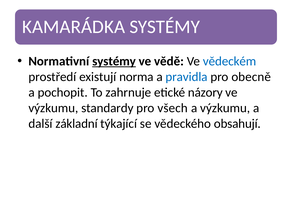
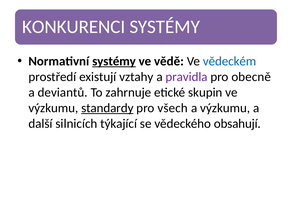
KAMARÁDKA: KAMARÁDKA -> KONKURENCI (74, 27)
norma: norma -> vztahy (136, 77)
pravidla colour: blue -> purple (187, 77)
pochopit: pochopit -> deviantů (63, 92)
názory: názory -> skupin (205, 92)
standardy underline: none -> present (107, 108)
základní: základní -> silnicích (76, 124)
